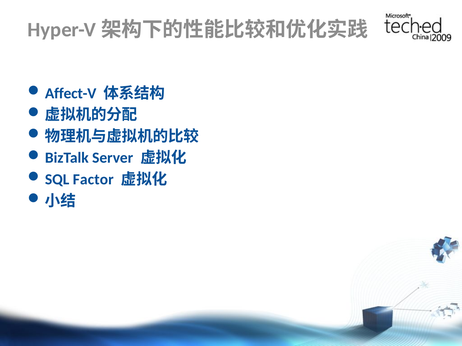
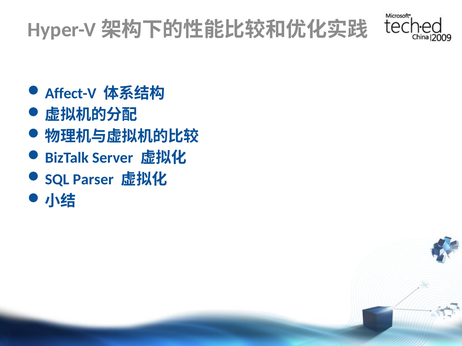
Factor: Factor -> Parser (93, 180)
